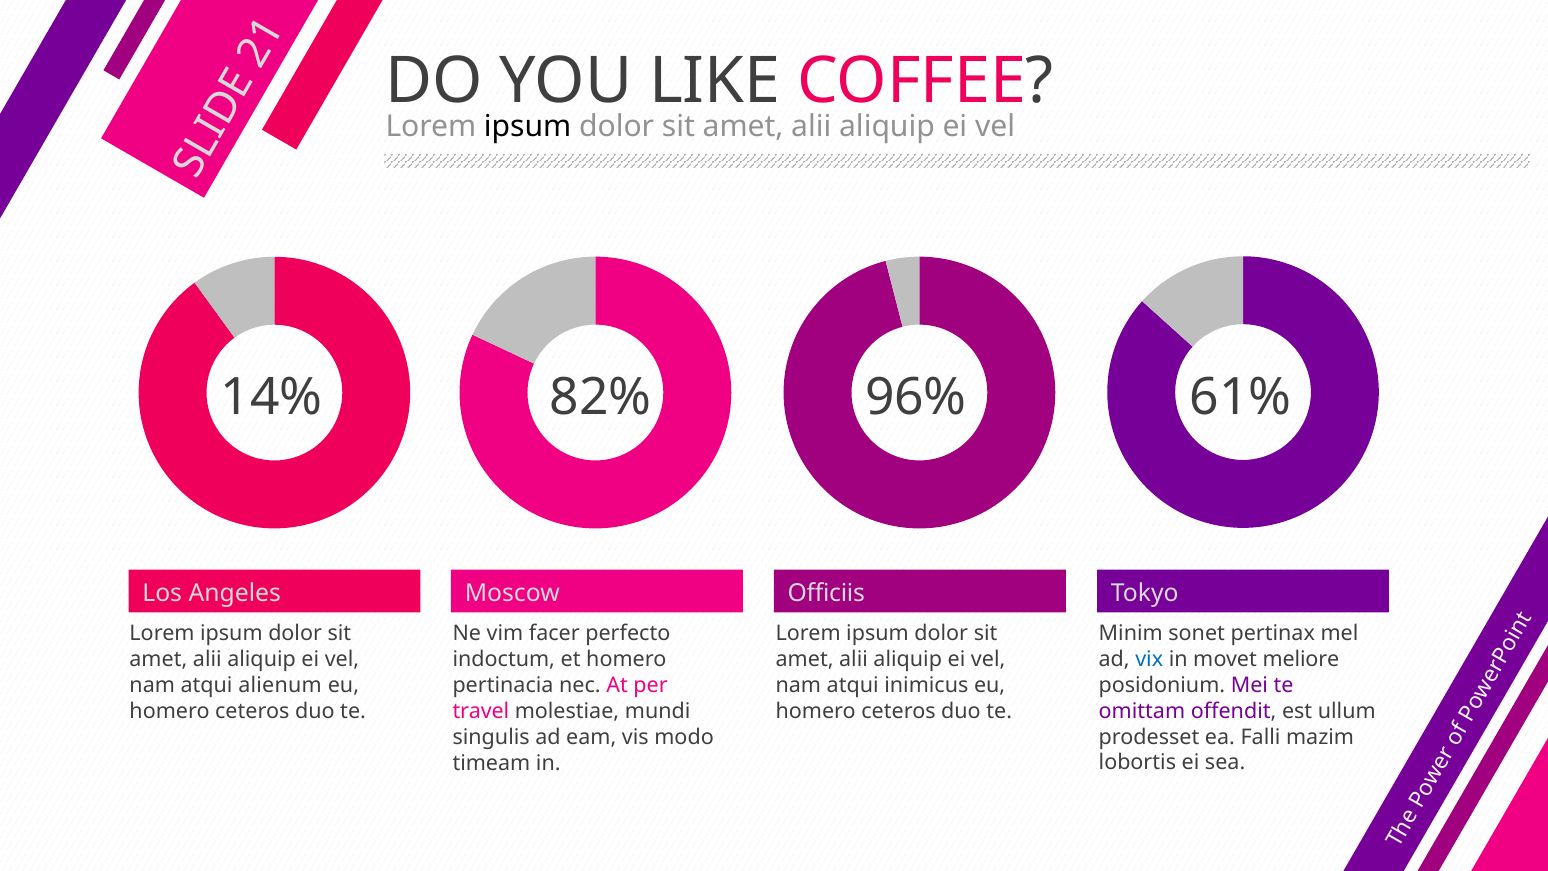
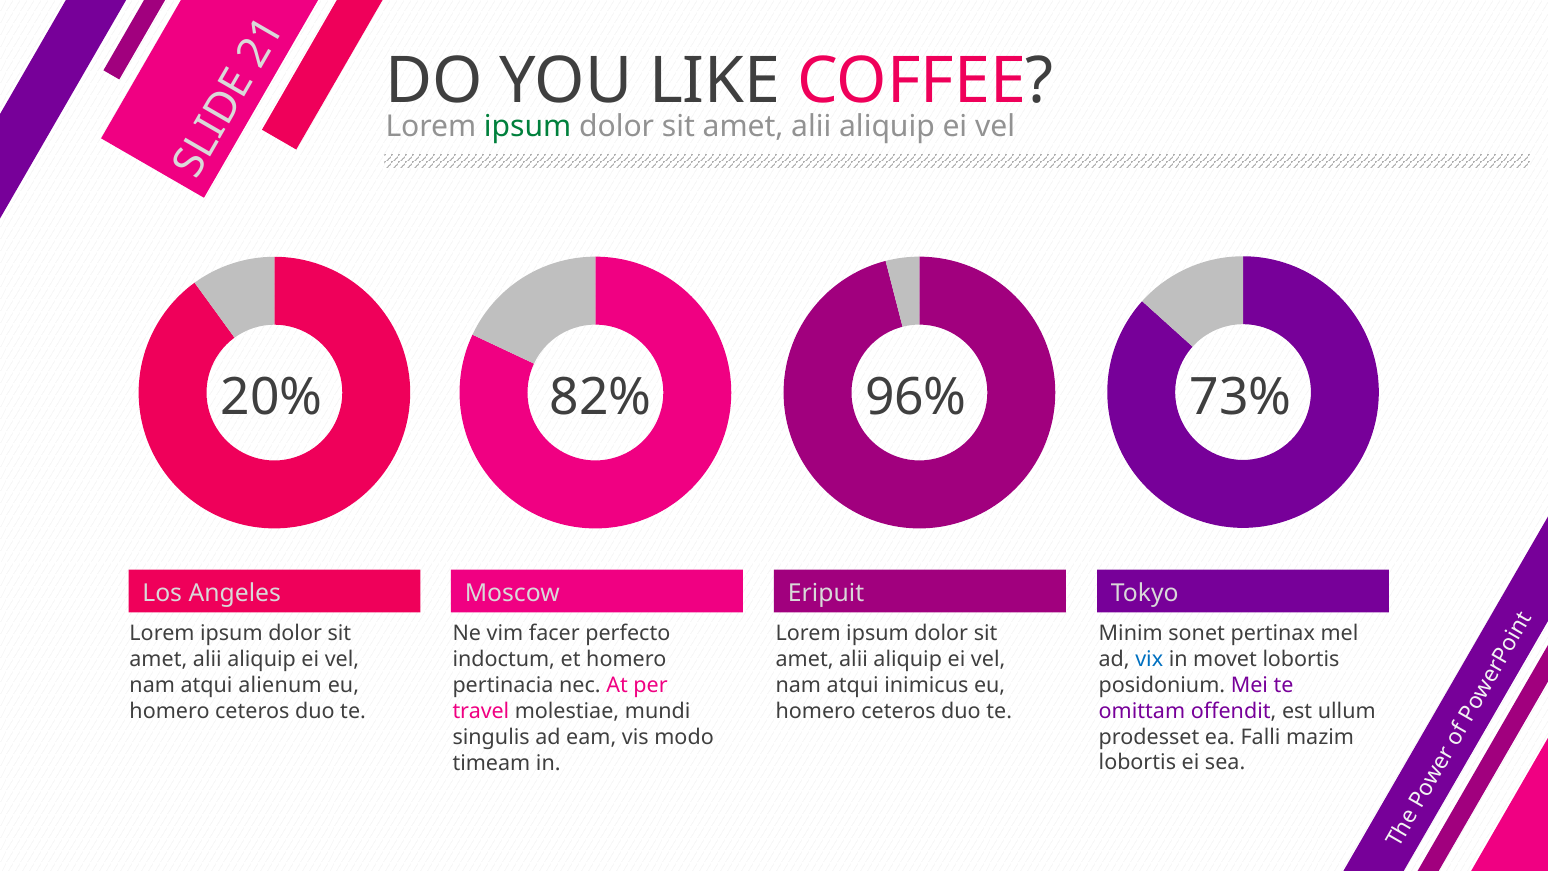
ipsum colour: black -> green (528, 127)
14%: 14% -> 20% (272, 397)
61%: 61% -> 73% (1241, 397)
Officiis: Officiis -> Eripuit (826, 593)
movet meliore: meliore -> lobortis (1301, 659)
